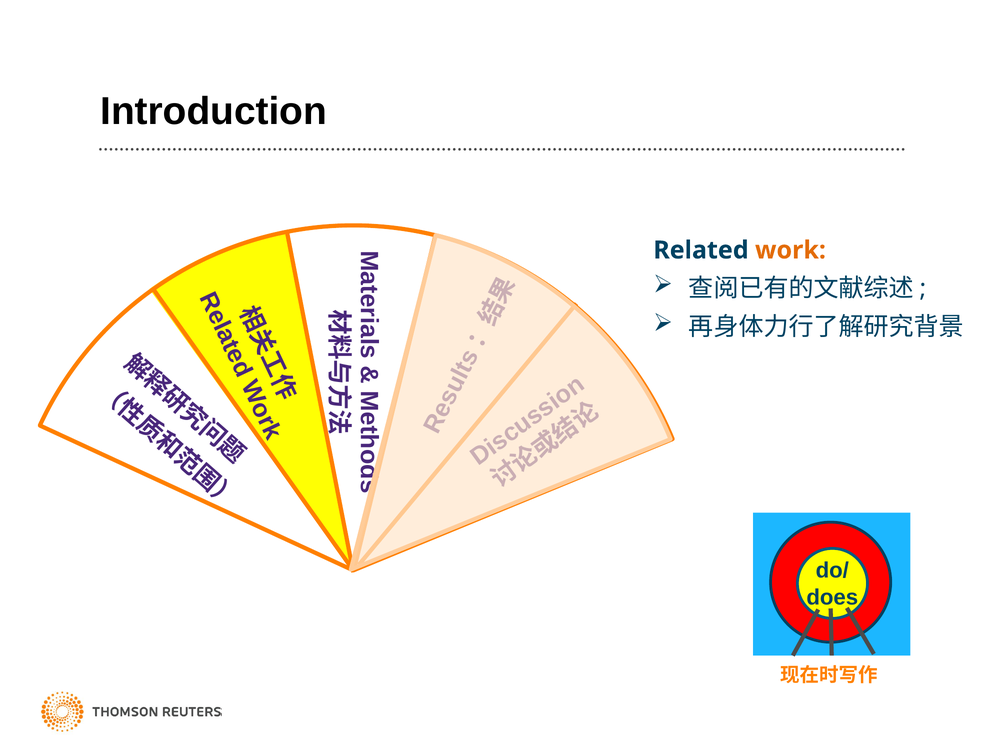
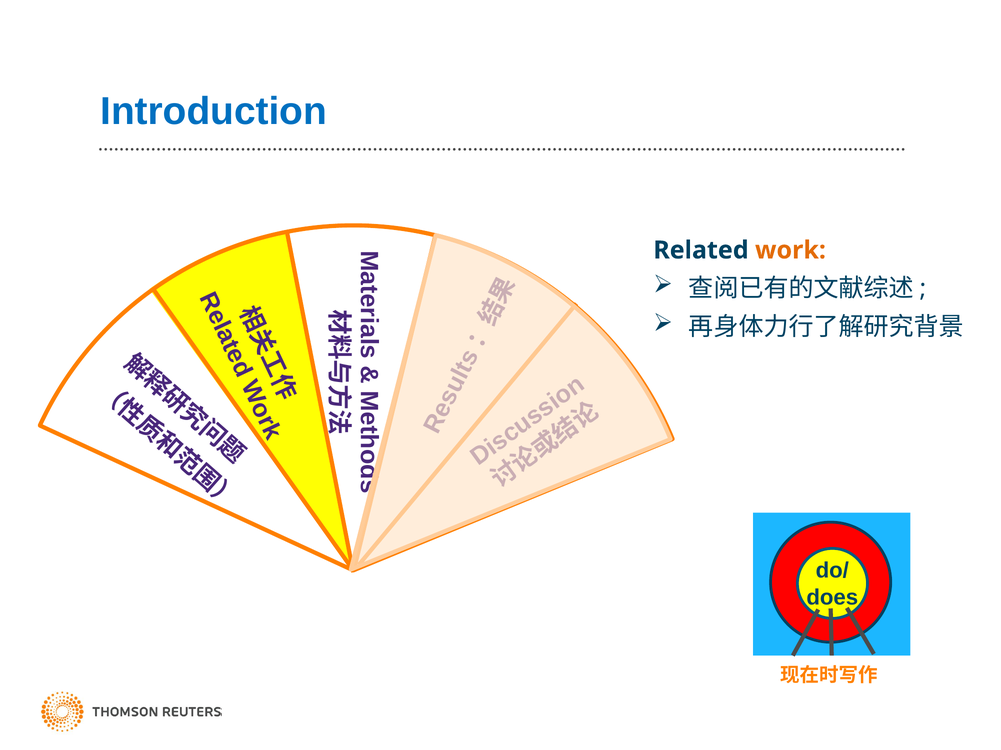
Introduction colour: black -> blue (214, 111)
